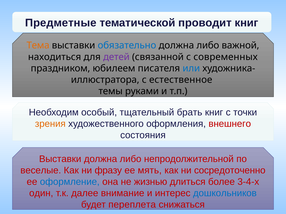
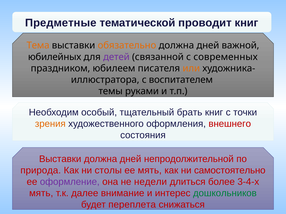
обязательно colour: blue -> orange (127, 46)
либо: либо -> дней (208, 46)
находиться: находиться -> юбилейных (55, 57)
или colour: blue -> orange (191, 68)
естественное: естественное -> воспитателем (181, 80)
либо: либо -> дней (131, 159)
веселые: веселые -> природа (41, 171)
фразу: фразу -> столы (108, 171)
сосредоточенно: сосредоточенно -> самостоятельно (230, 171)
оформление colour: blue -> purple (70, 182)
жизнью: жизнью -> недели (150, 182)
один: один -> мять (41, 194)
дошкольников colour: blue -> green (225, 194)
